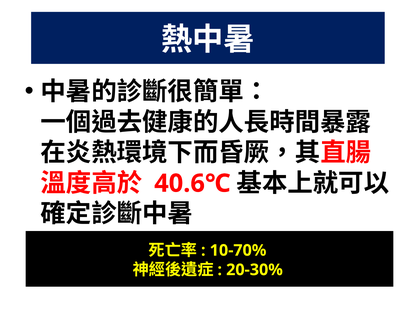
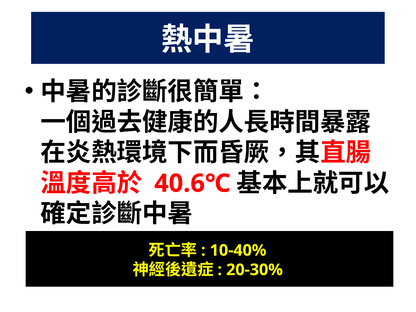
10-70%: 10-70% -> 10-40% (238, 250)
